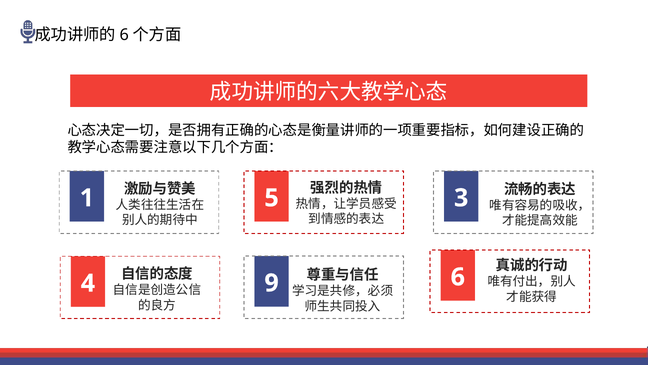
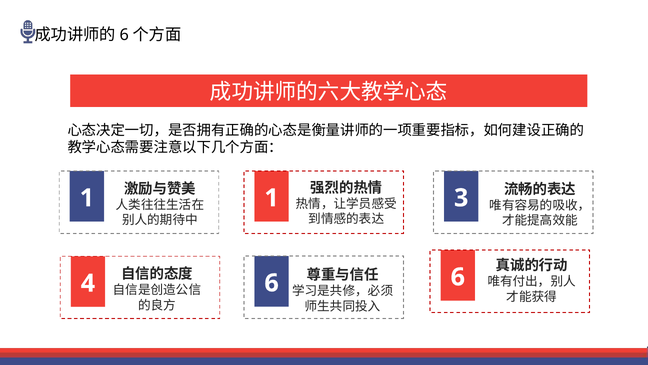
1 5: 5 -> 1 (272, 198)
4 9: 9 -> 6 (272, 283)
